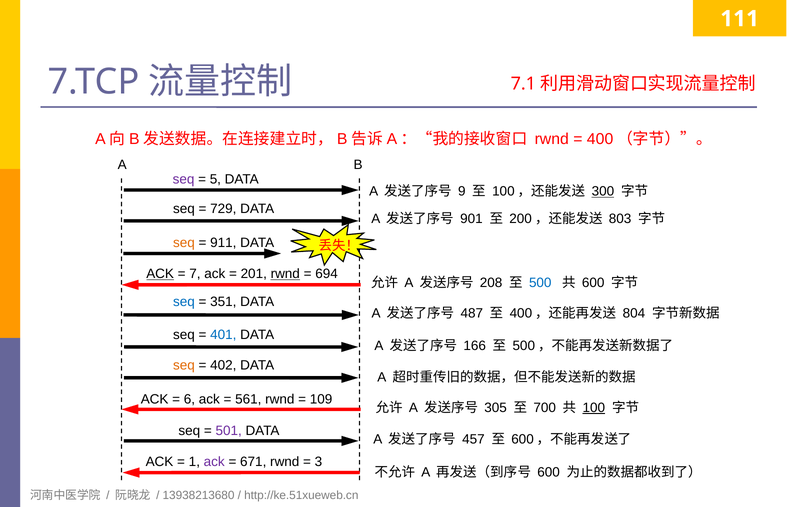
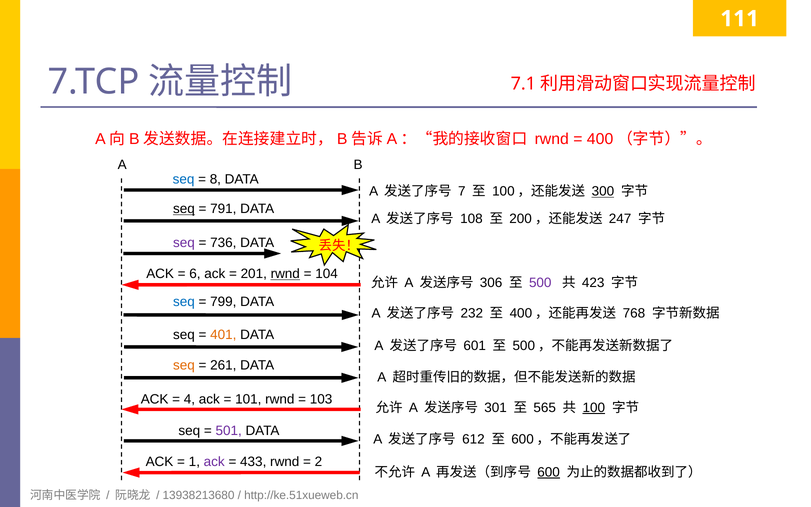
seq colour: purple -> blue (184, 179)
5: 5 -> 8 (215, 179)
9: 9 -> 7 (462, 191)
seq underline: none -> present (184, 209)
729: 729 -> 791 (223, 209)
901: 901 -> 108 (471, 219)
803: 803 -> 247 (620, 219)
seq colour: orange -> purple (184, 243)
911: 911 -> 736 (223, 243)
ACK underline: present -> none (160, 274)
7: 7 -> 6 (195, 274)
694: 694 -> 104 (327, 274)
208: 208 -> 306 (491, 283)
500 colour: blue -> purple (540, 283)
600: 600 -> 423 (593, 283)
351: 351 -> 799 (223, 302)
487: 487 -> 232 (472, 313)
804: 804 -> 768 (634, 313)
401 colour: blue -> orange (223, 334)
166: 166 -> 601 (475, 346)
402: 402 -> 261 (223, 365)
6: 6 -> 4 (189, 399)
561: 561 -> 101 (248, 399)
109: 109 -> 103 (321, 399)
305: 305 -> 301 (496, 407)
700: 700 -> 565 (545, 407)
457: 457 -> 612 (473, 439)
671: 671 -> 433 (253, 462)
3: 3 -> 2 (318, 462)
600 underline: none -> present (549, 472)
